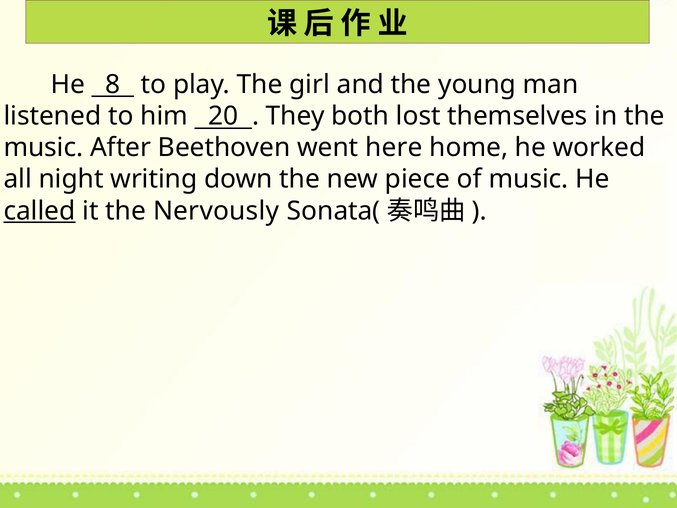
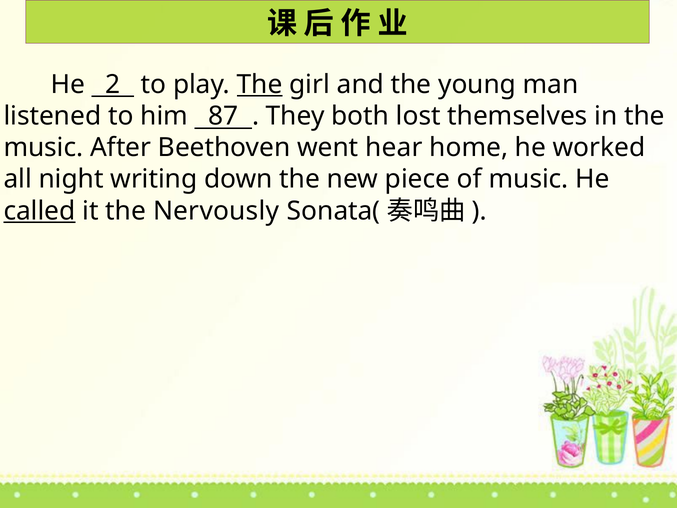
8: 8 -> 2 (113, 84)
The underline: none -> present (260, 84)
20: 20 -> 87 (223, 116)
here: here -> hear (394, 148)
